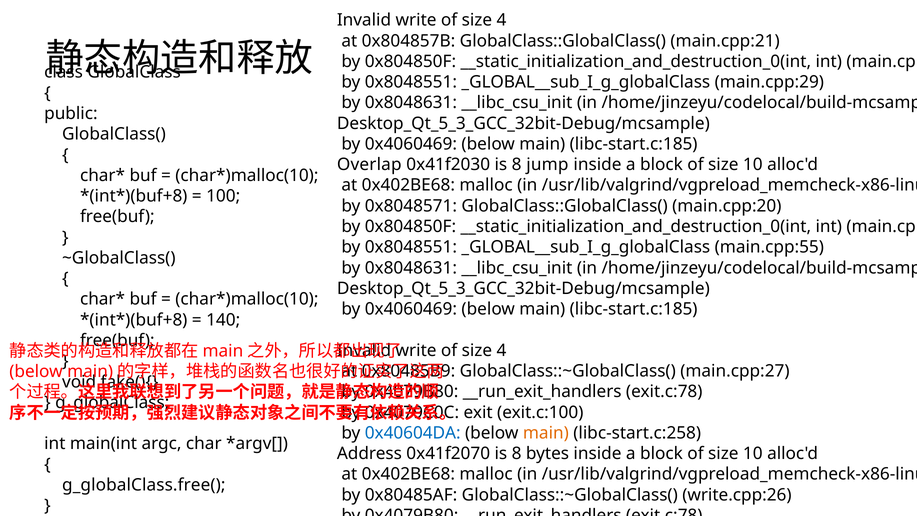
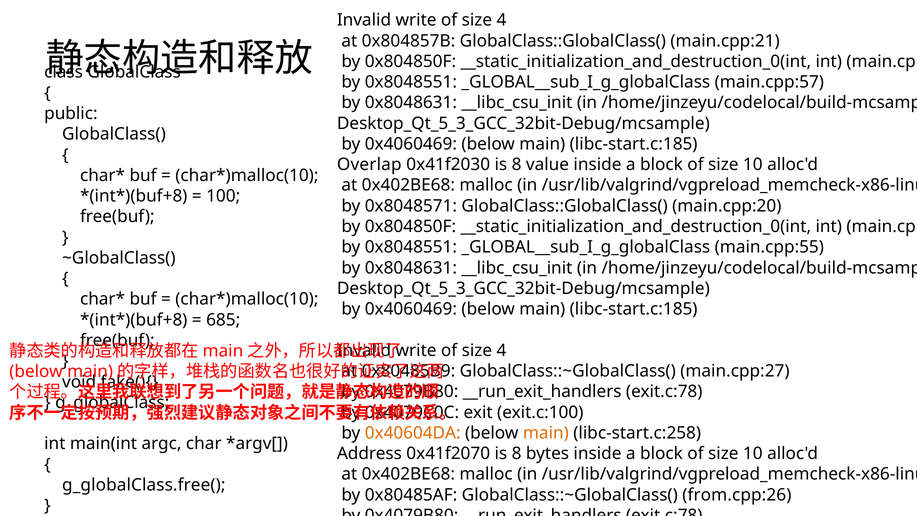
main.cpp:29: main.cpp:29 -> main.cpp:57 (769, 82)
jump: jump -> value (547, 165)
140: 140 -> 685 (223, 320)
0x40604DA colour: blue -> orange (413, 433)
write.cpp:26: write.cpp:26 -> from.cpp:26 (737, 495)
